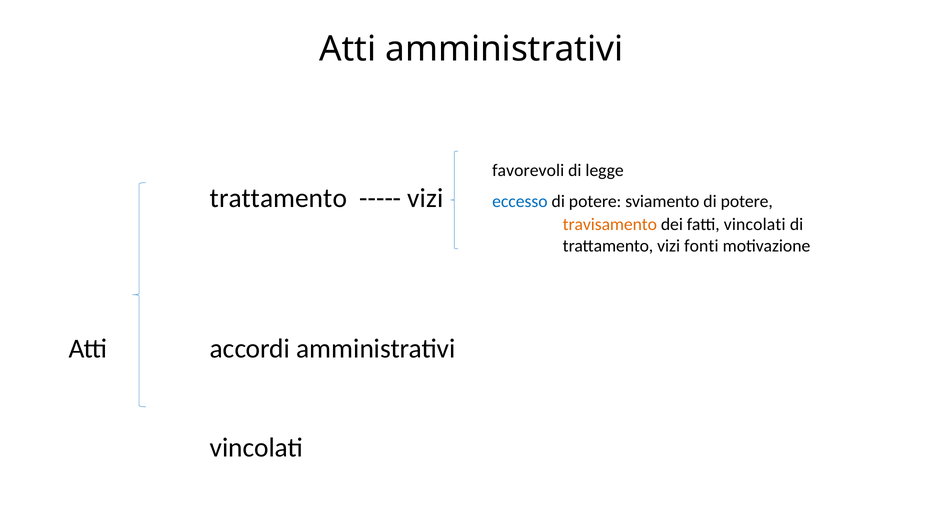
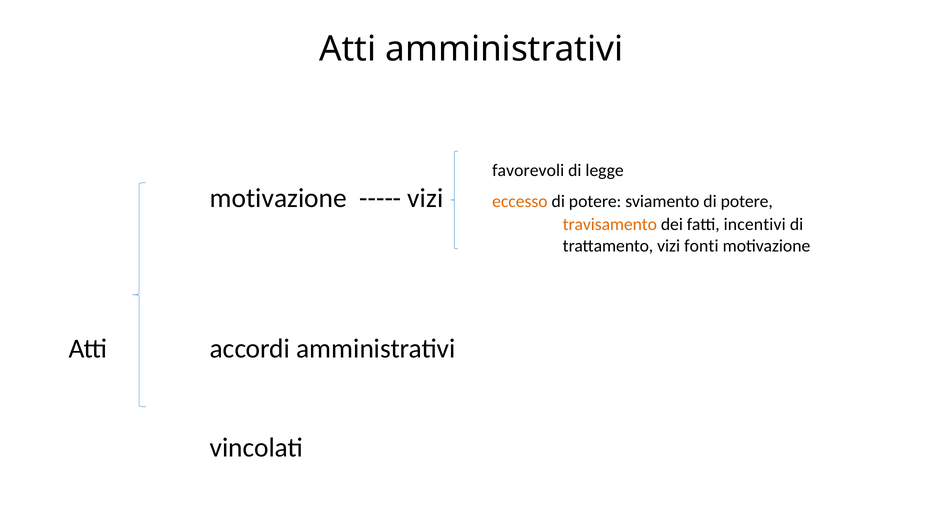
trattamento: trattamento -> motivazione (278, 198)
eccesso colour: blue -> orange (520, 202)
fatti vincolati: vincolati -> incentivi (755, 225)
